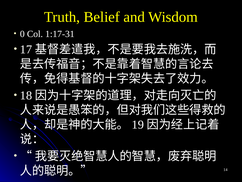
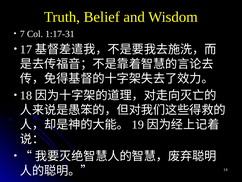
0: 0 -> 7 (22, 34)
